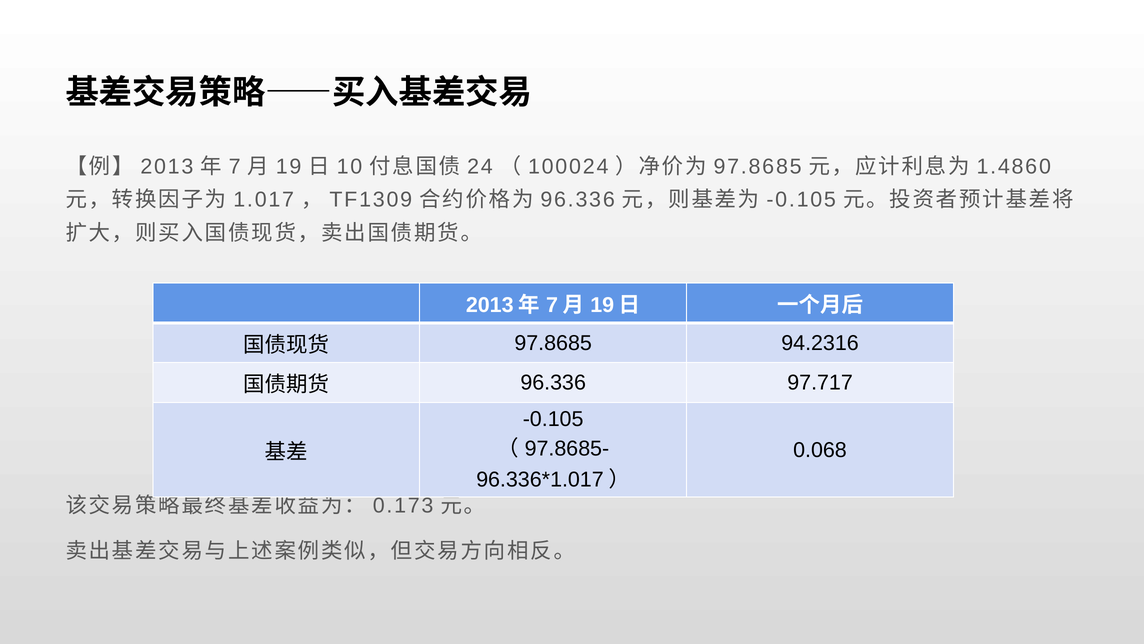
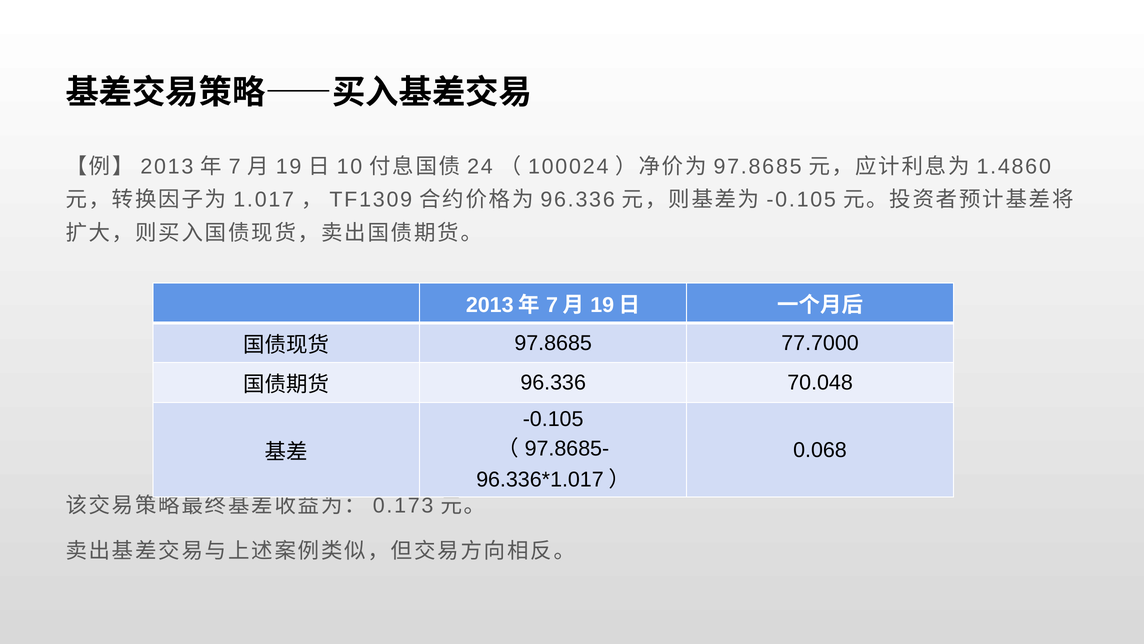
94.2316: 94.2316 -> 77.7000 (820, 343)
97.717: 97.717 -> 70.048 (820, 382)
